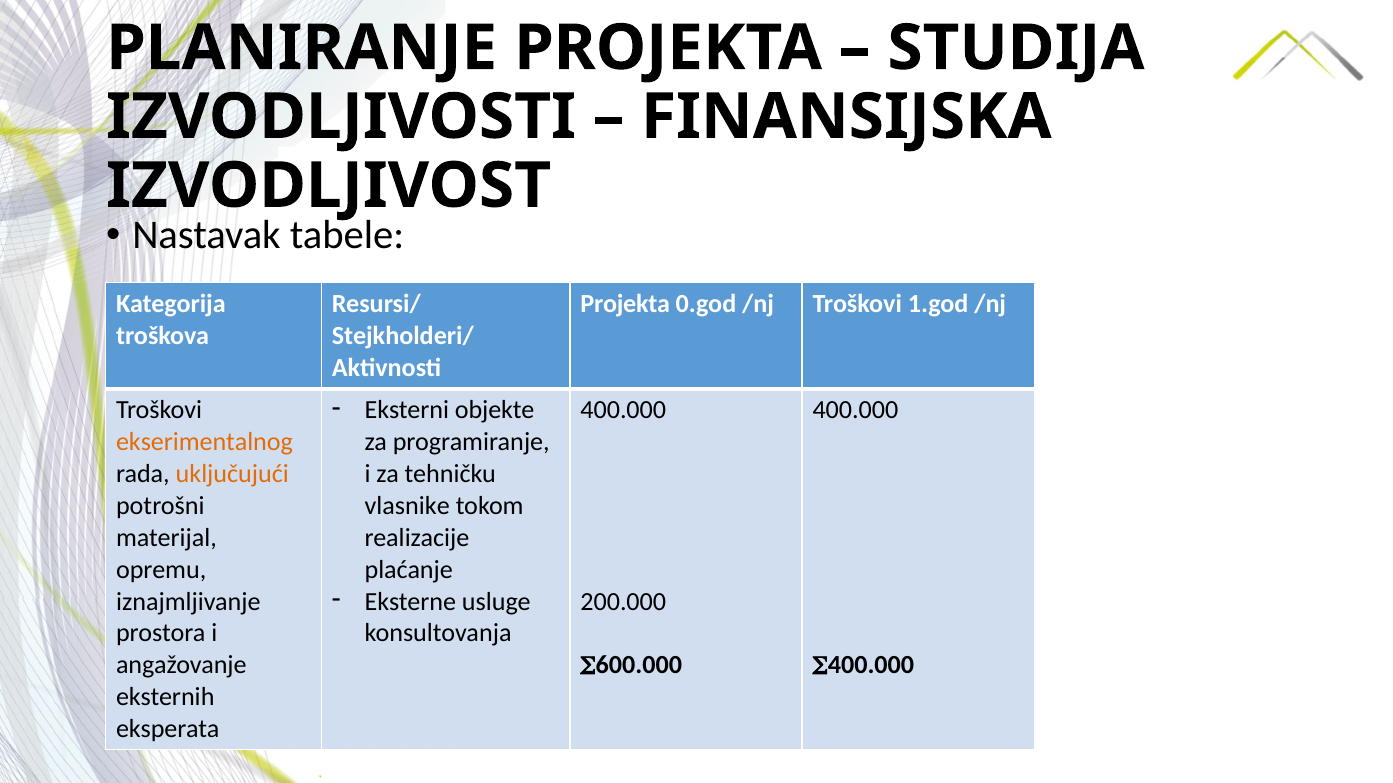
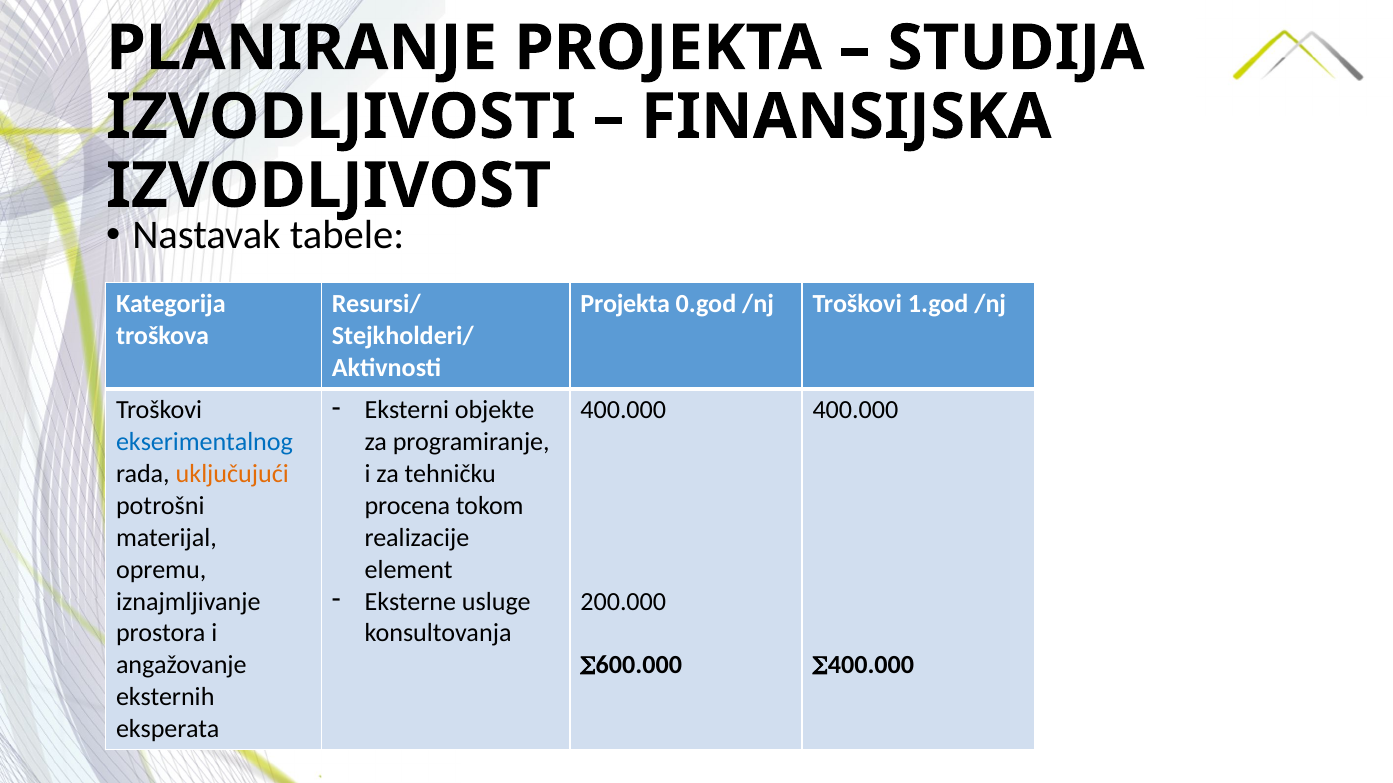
ekserimentalnog colour: orange -> blue (204, 443)
vlasnike: vlasnike -> procena (407, 506)
plaćanje: plaćanje -> element (409, 570)
